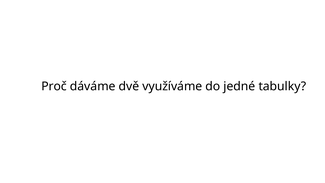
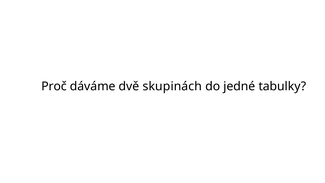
využíváme: využíváme -> skupinách (172, 86)
